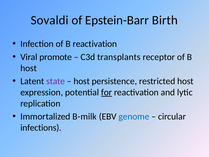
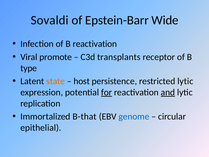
Birth: Birth -> Wide (165, 20)
host: host -> type (29, 68)
state colour: purple -> orange (56, 81)
restricted host: host -> lytic (185, 81)
and underline: none -> present (168, 92)
B-milk: B-milk -> B-that (85, 116)
infections: infections -> epithelial (41, 127)
